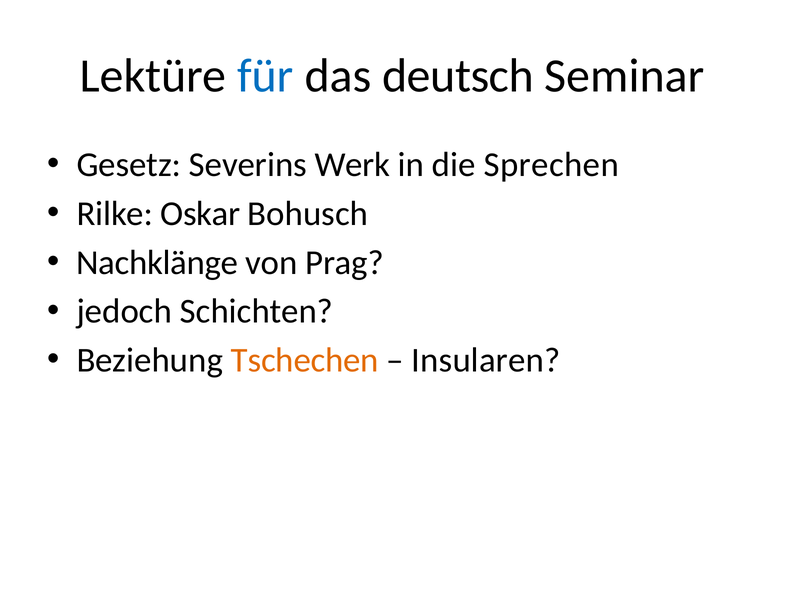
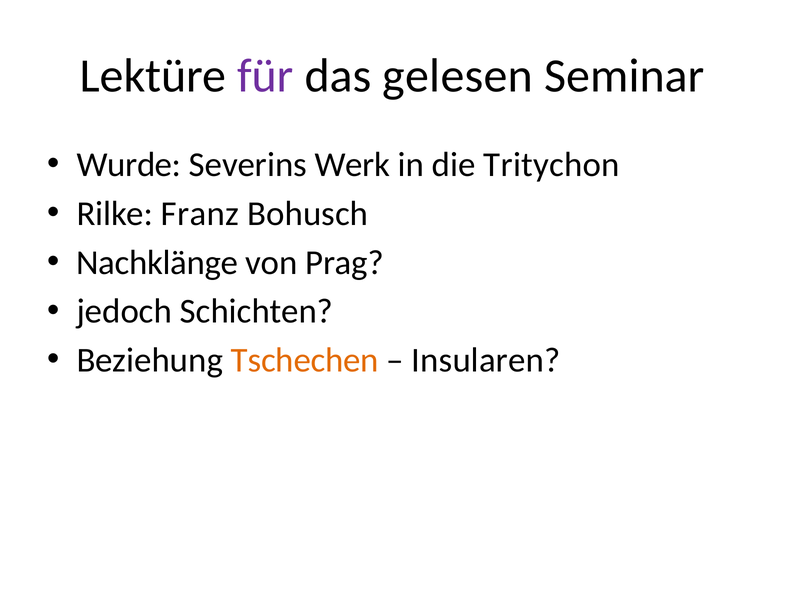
für colour: blue -> purple (265, 76)
deutsch: deutsch -> gelesen (458, 76)
Gesetz: Gesetz -> Wurde (129, 165)
Sprechen: Sprechen -> Tritychon (551, 165)
Oskar: Oskar -> Franz (200, 214)
